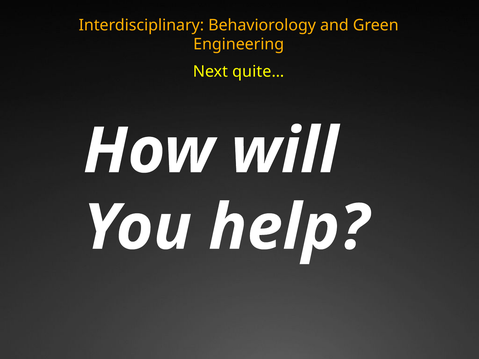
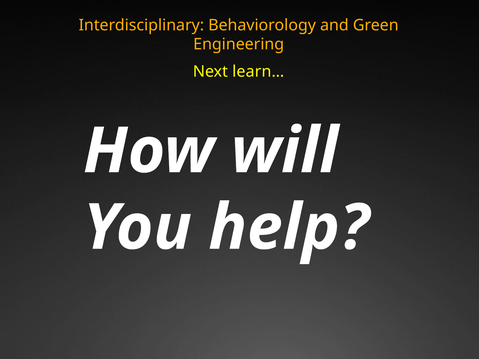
quite…: quite… -> learn… (258, 72)
